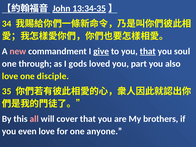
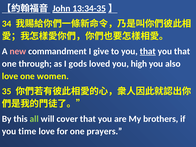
give underline: present -> none (101, 51)
soul: soul -> that (182, 51)
part: part -> high (139, 64)
disciple: disciple -> women (53, 76)
all colour: pink -> light green (34, 119)
even: even -> time (27, 131)
anyone: anyone -> prayers (104, 131)
